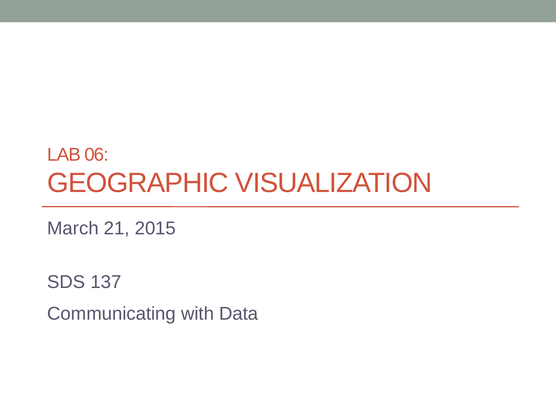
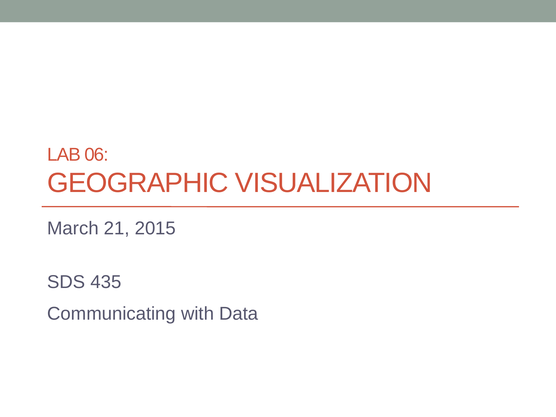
137: 137 -> 435 (106, 282)
